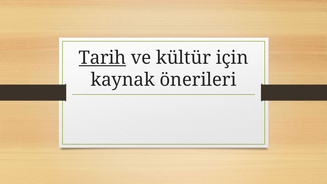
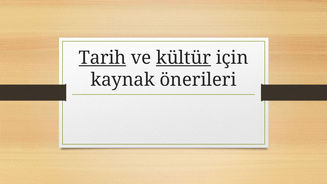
kültür underline: none -> present (184, 58)
